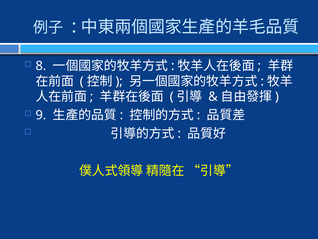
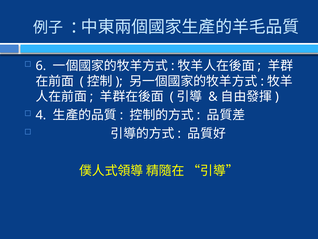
8: 8 -> 6 (41, 66)
9: 9 -> 4 (41, 115)
